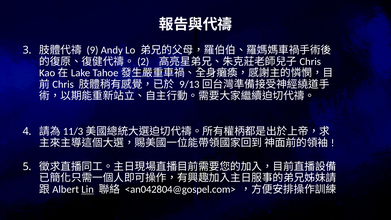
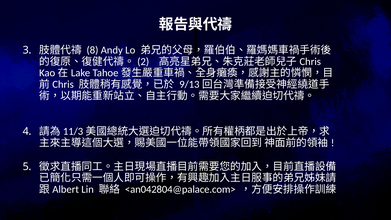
9: 9 -> 8 (92, 50)
Lin underline: present -> none (88, 189)
<an042804@gospel.com>: <an042804@gospel.com> -> <an042804@palace.com> (180, 189)
